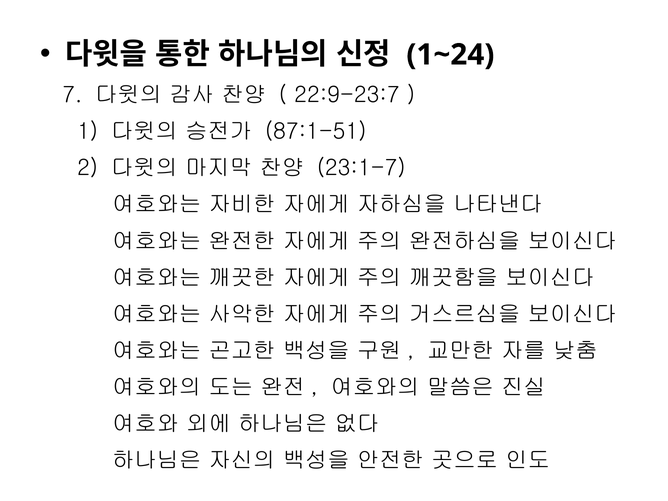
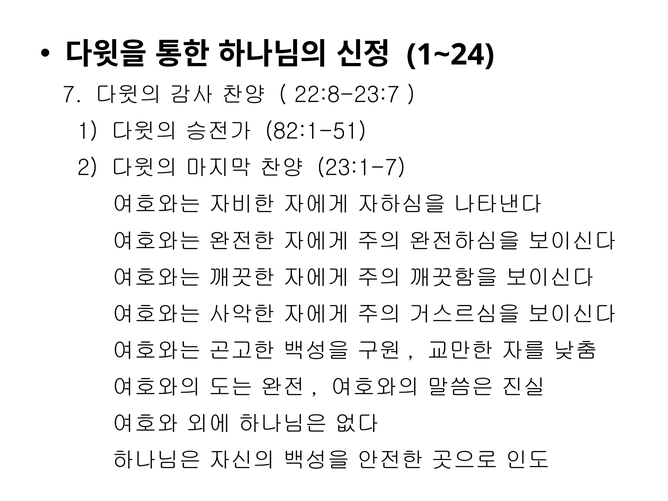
22:9-23:7: 22:9-23:7 -> 22:8-23:7 (347, 95)
87:1-51: 87:1-51 -> 82:1-51 (316, 132)
